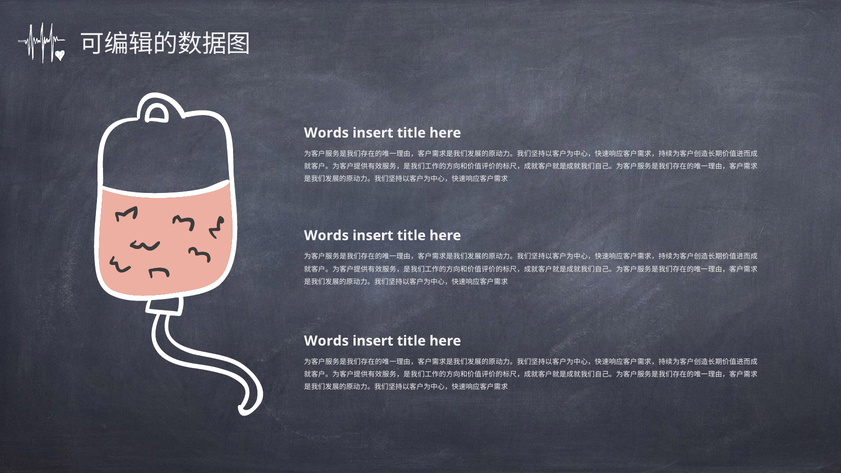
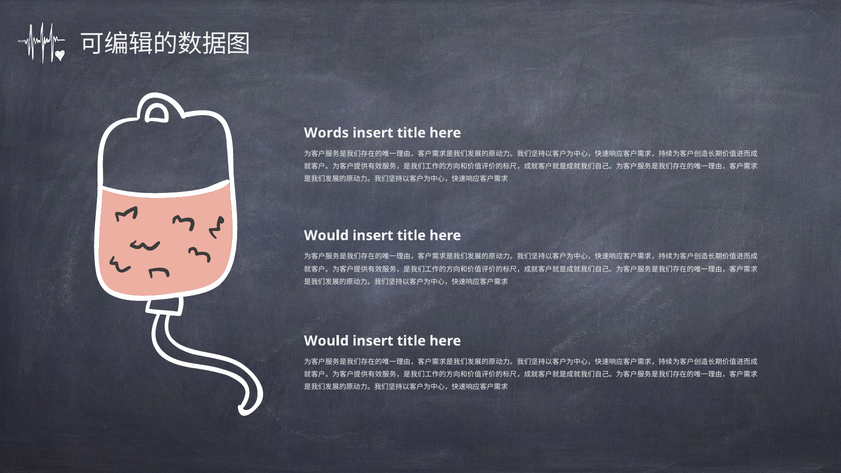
Words: Words -> Would (326, 236)
Words: Words -> Would (326, 341)
